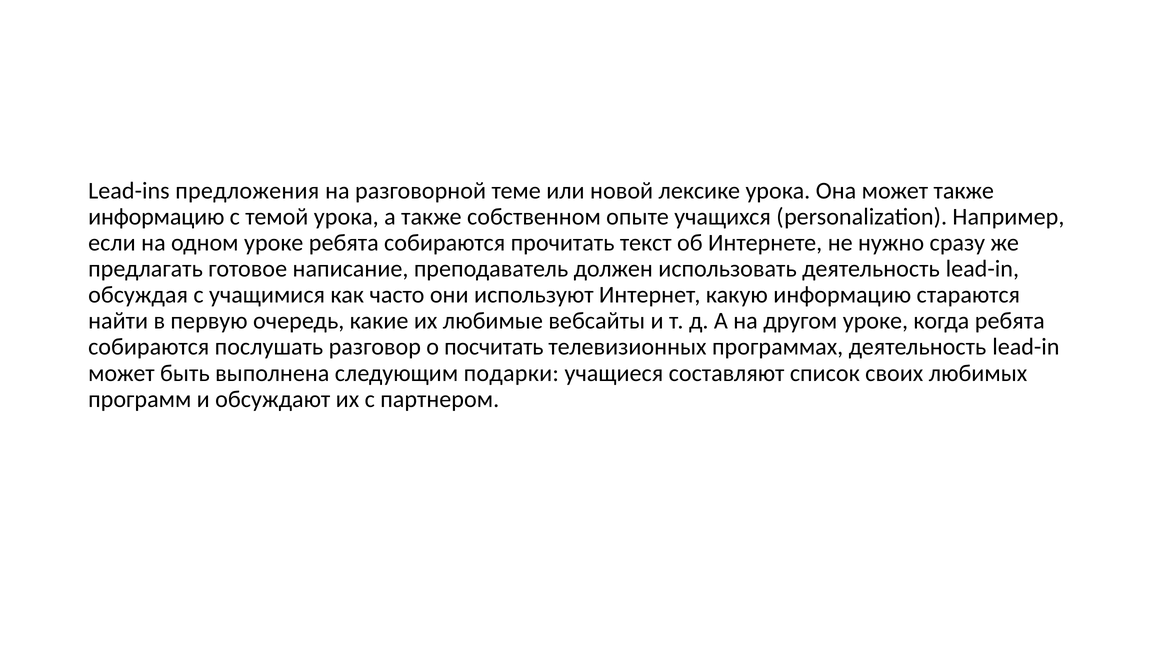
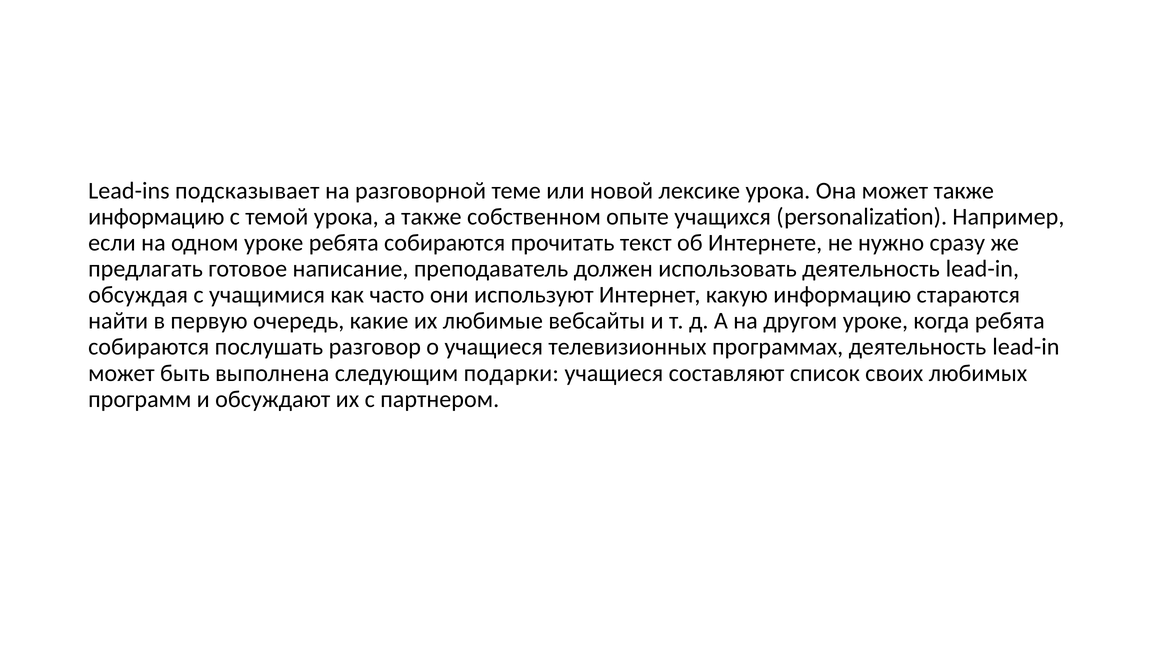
предложения: предложения -> подсказывает (247, 190)
о посчитать: посчитать -> учащиеся (494, 347)
